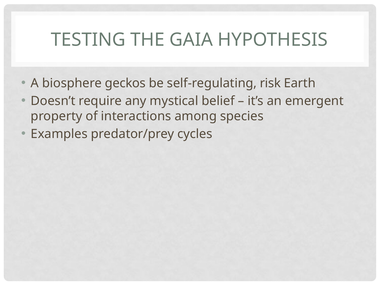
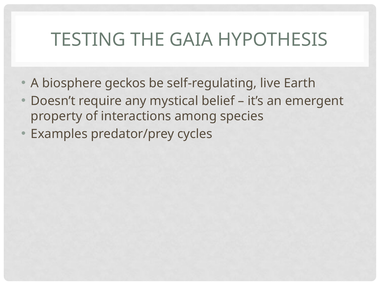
risk: risk -> live (270, 83)
